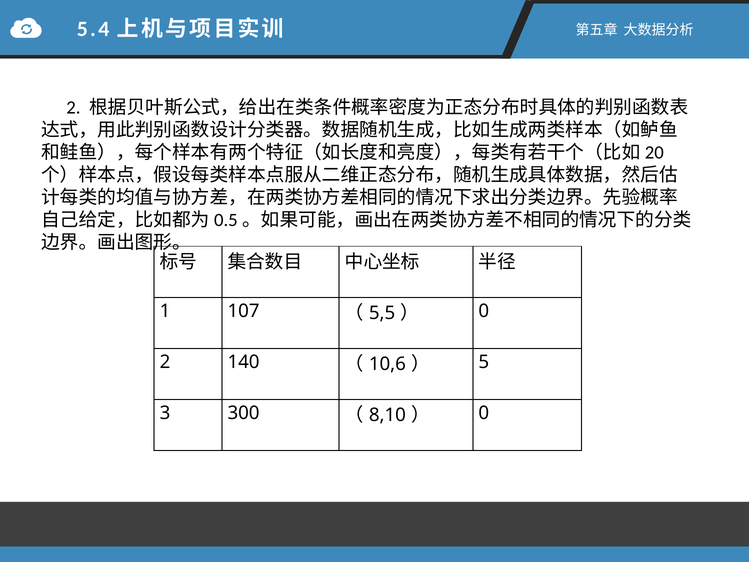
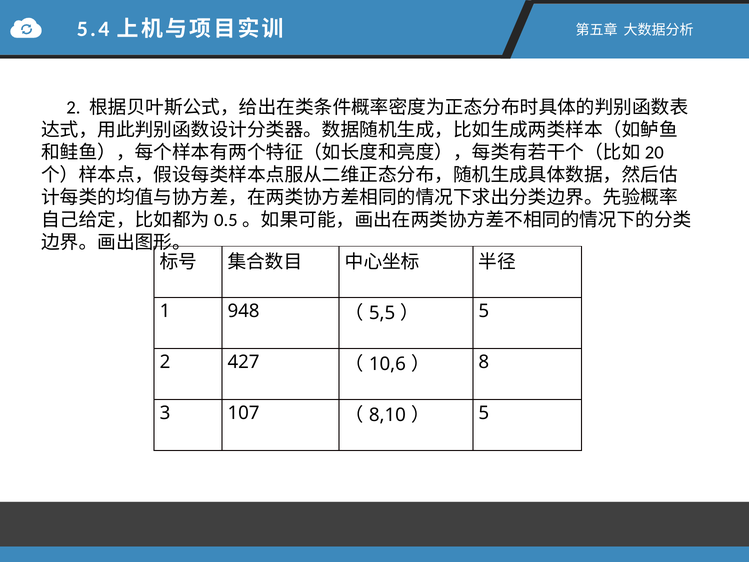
107: 107 -> 948 (244, 311)
0: 0 -> 5 (484, 311)
140: 140 -> 427 (244, 362)
5: 5 -> 8 (484, 362)
300: 300 -> 107 (244, 413)
0: 0 -> 5 (484, 413)
